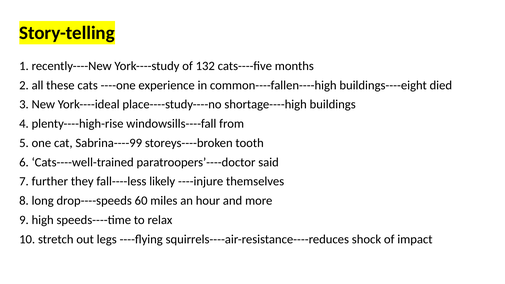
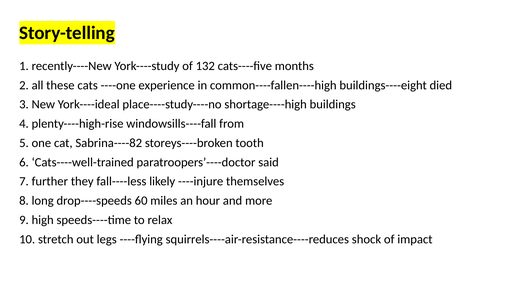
Sabrina----99: Sabrina----99 -> Sabrina----82 (109, 143)
